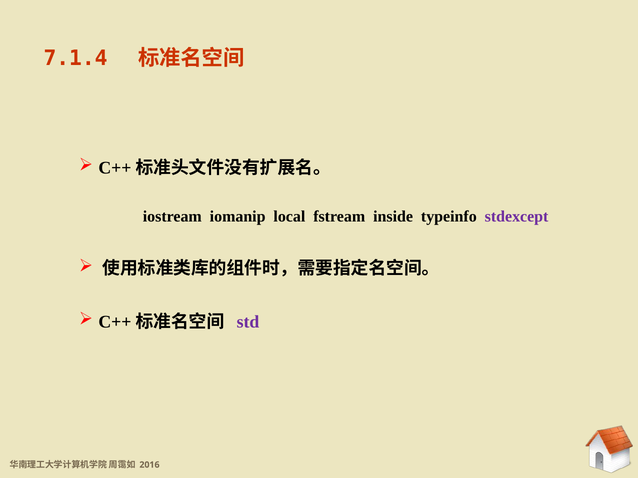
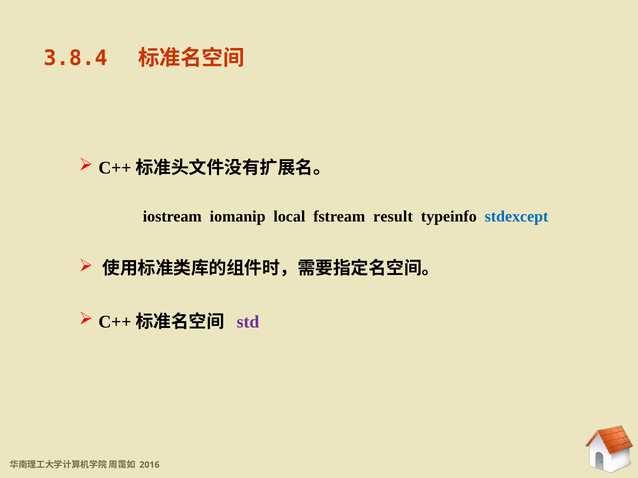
7.1.4: 7.1.4 -> 3.8.4 (75, 58)
inside: inside -> result (393, 217)
stdexcept colour: purple -> blue (517, 217)
